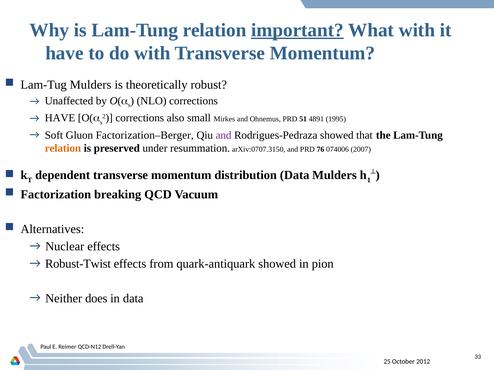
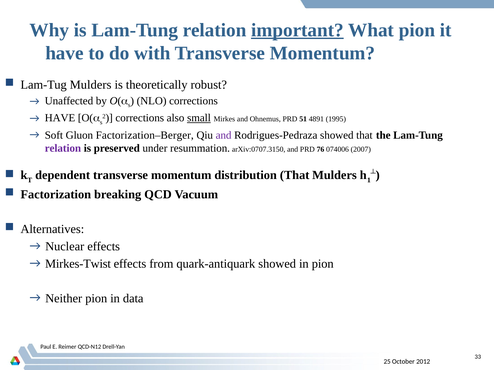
What with: with -> pion (417, 30)
small underline: none -> present (199, 118)
relation colour: orange -> purple (63, 148)
distribution Data: Data -> That (295, 175)
Robust-Twist: Robust-Twist -> Mirkes-Twist (78, 264)
Neither does: does -> pion (96, 299)
